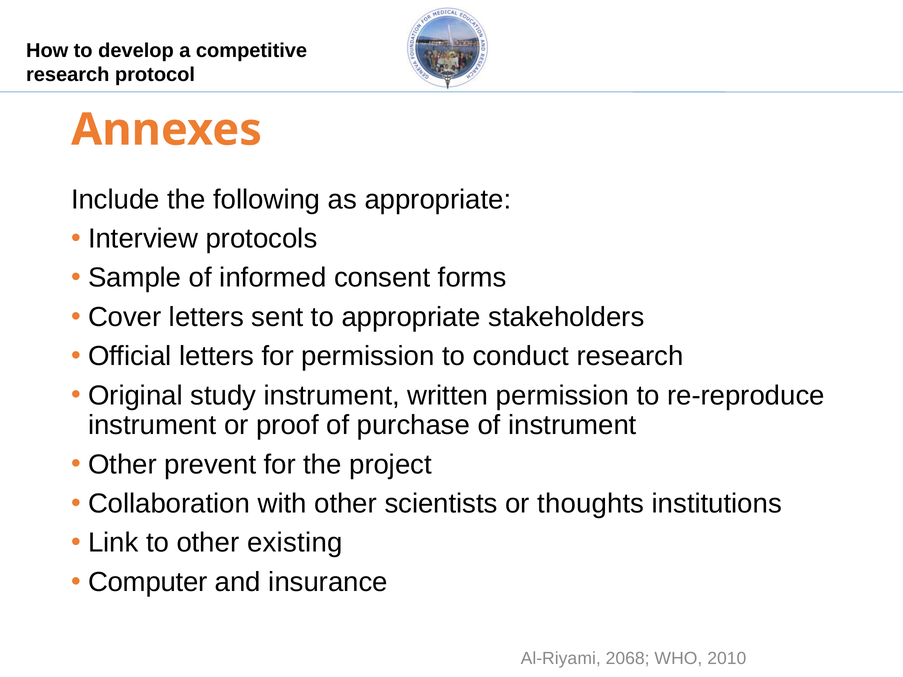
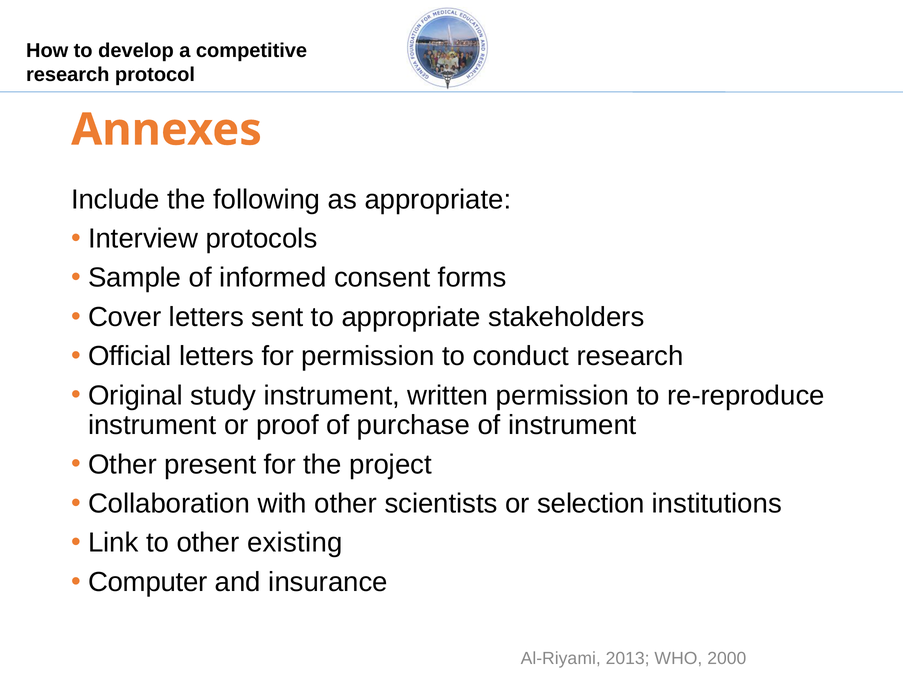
prevent: prevent -> present (210, 465)
thoughts: thoughts -> selection (591, 504)
2068: 2068 -> 2013 (628, 659)
2010: 2010 -> 2000 (727, 659)
